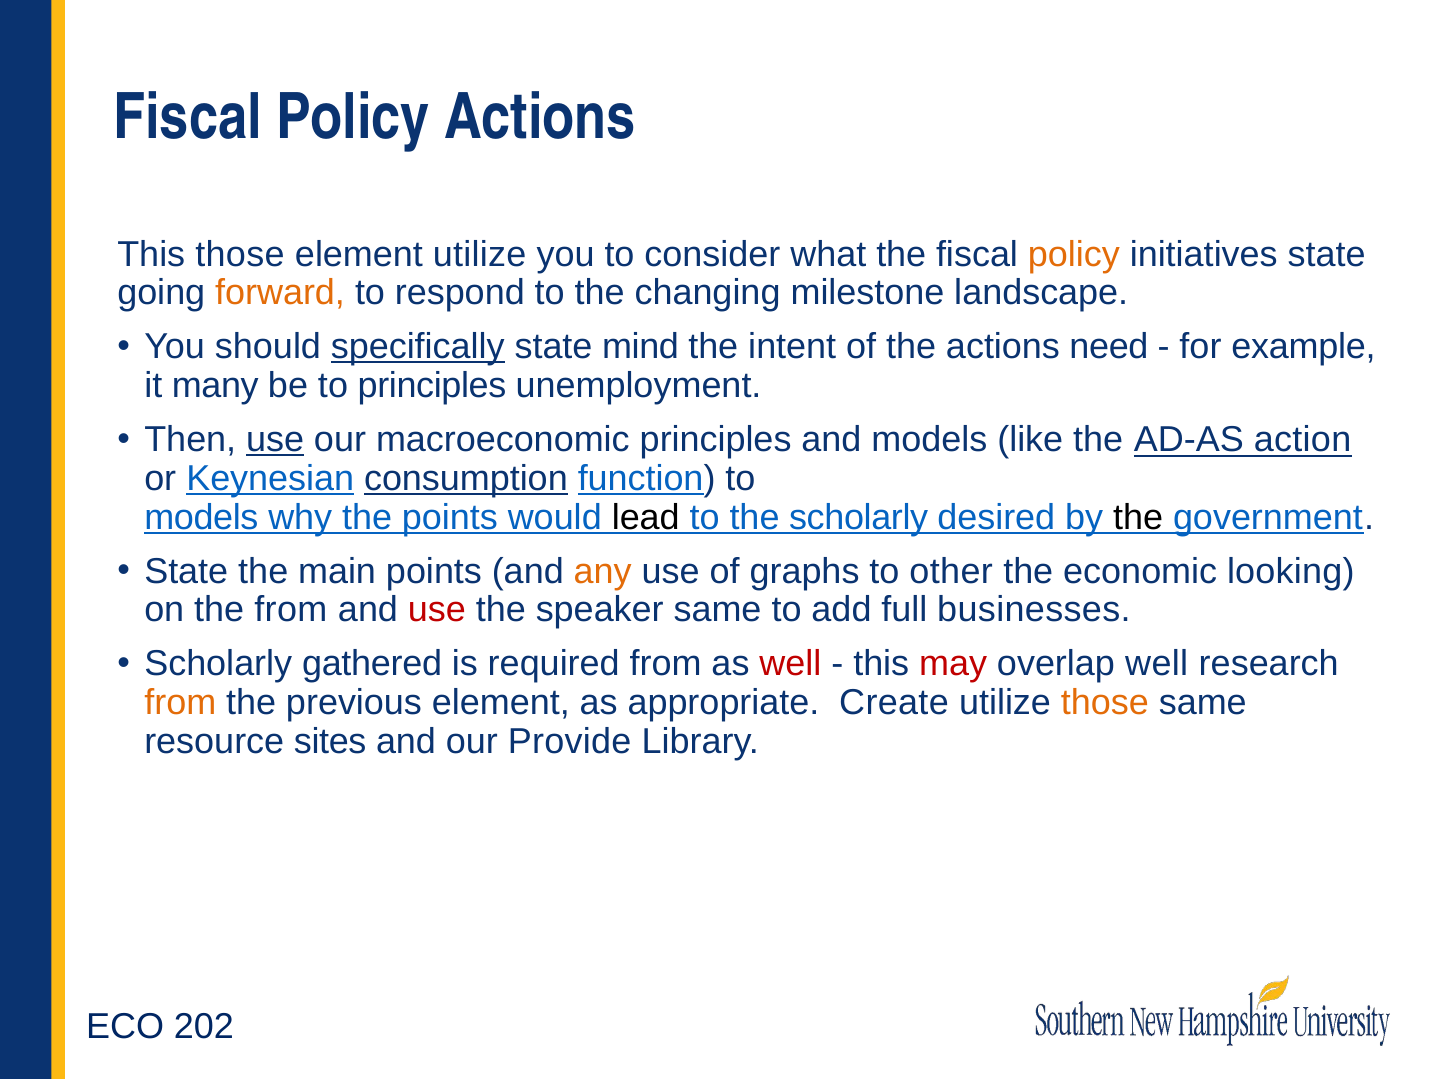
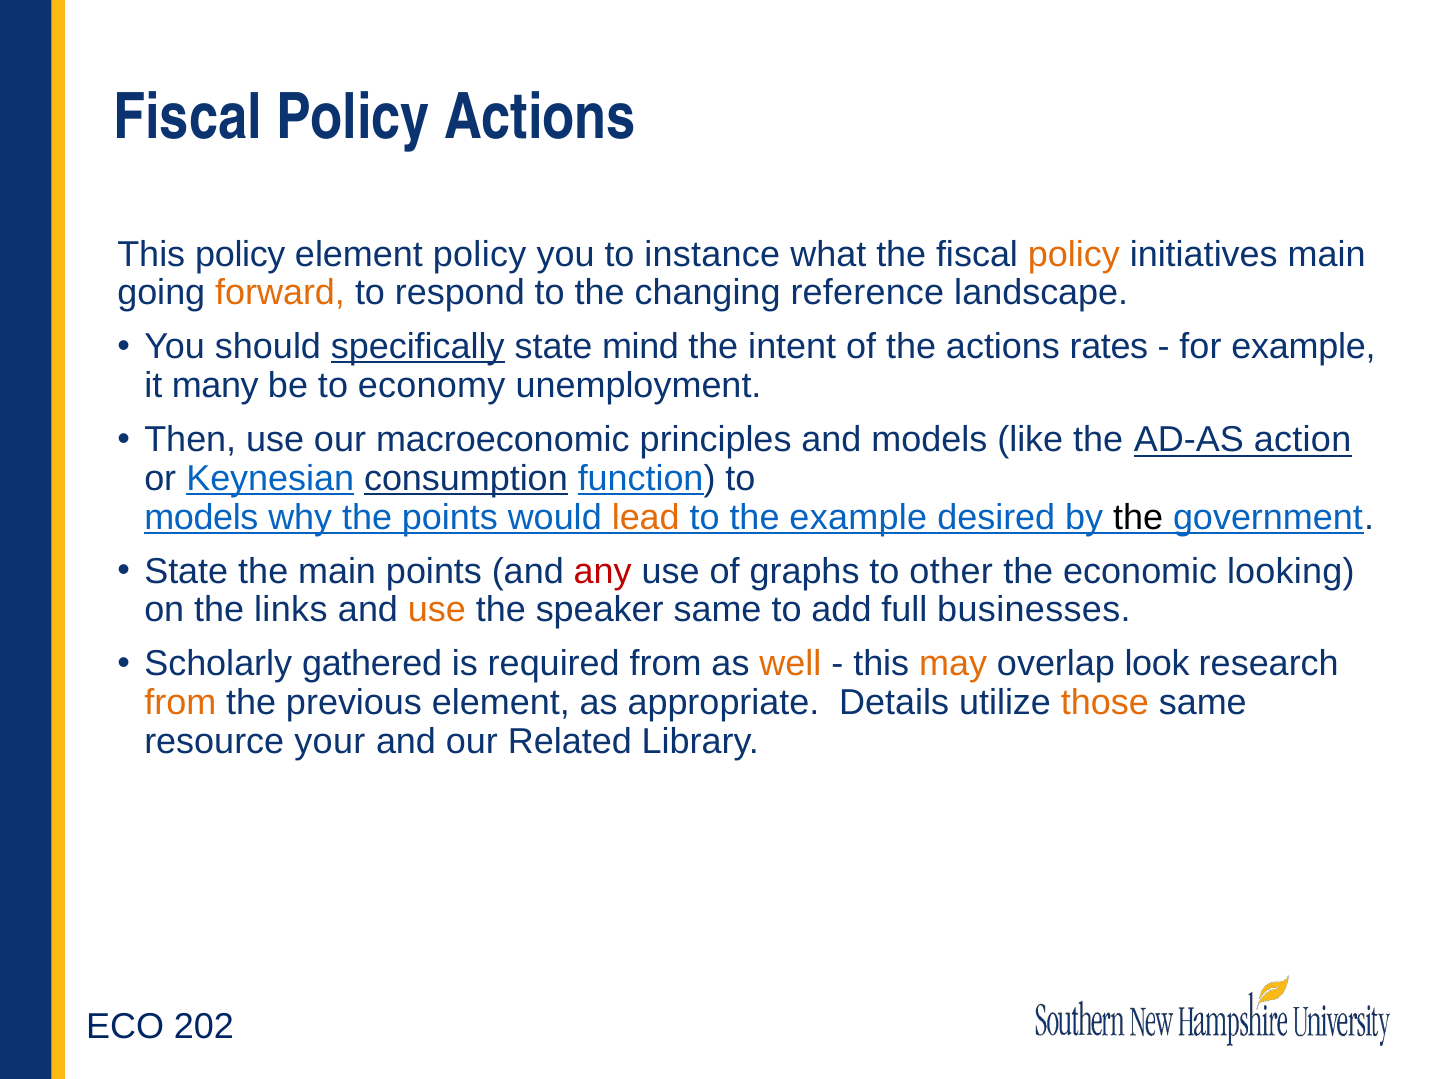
This those: those -> policy (240, 254)
element utilize: utilize -> policy (480, 254)
consider: consider -> instance (712, 254)
initiatives state: state -> main (1327, 254)
milestone: milestone -> reference (867, 293)
need: need -> rates (1109, 347)
to principles: principles -> economy (432, 386)
use underline: present -> none (275, 440)
lead colour: black -> orange (646, 517)
the scholarly: scholarly -> example (858, 517)
any colour: orange -> red (603, 571)
the from: from -> links (291, 610)
use colour: red -> orange (437, 610)
well colour: red -> orange (790, 664)
may colour: red -> orange (953, 664)
overlap well: well -> look (1157, 664)
Create: Create -> Details (894, 703)
sites: sites -> your (330, 742)
Provide: Provide -> Related (570, 742)
